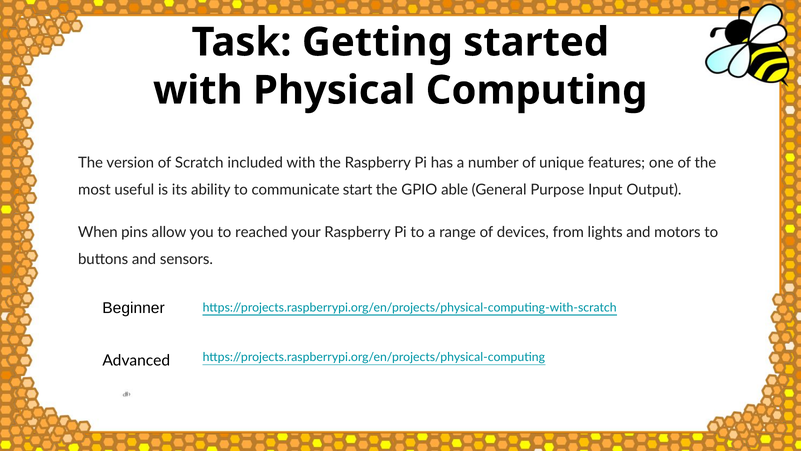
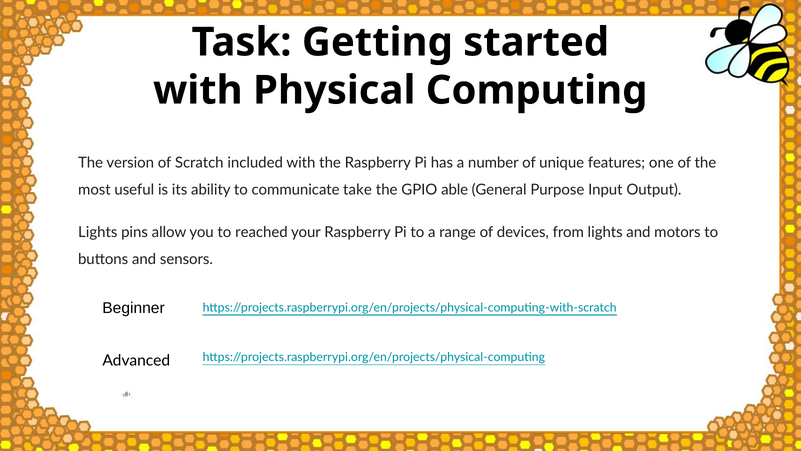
start: start -> take (358, 190)
When: When -> Lights (98, 232)
